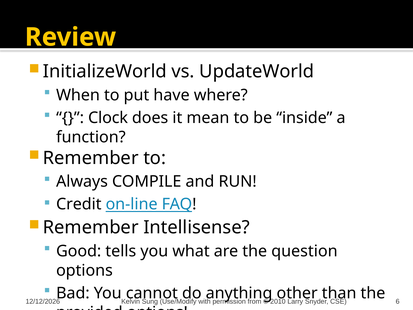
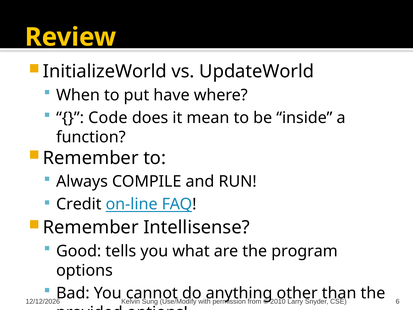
Clock: Clock -> Code (108, 118)
question: question -> program (305, 251)
